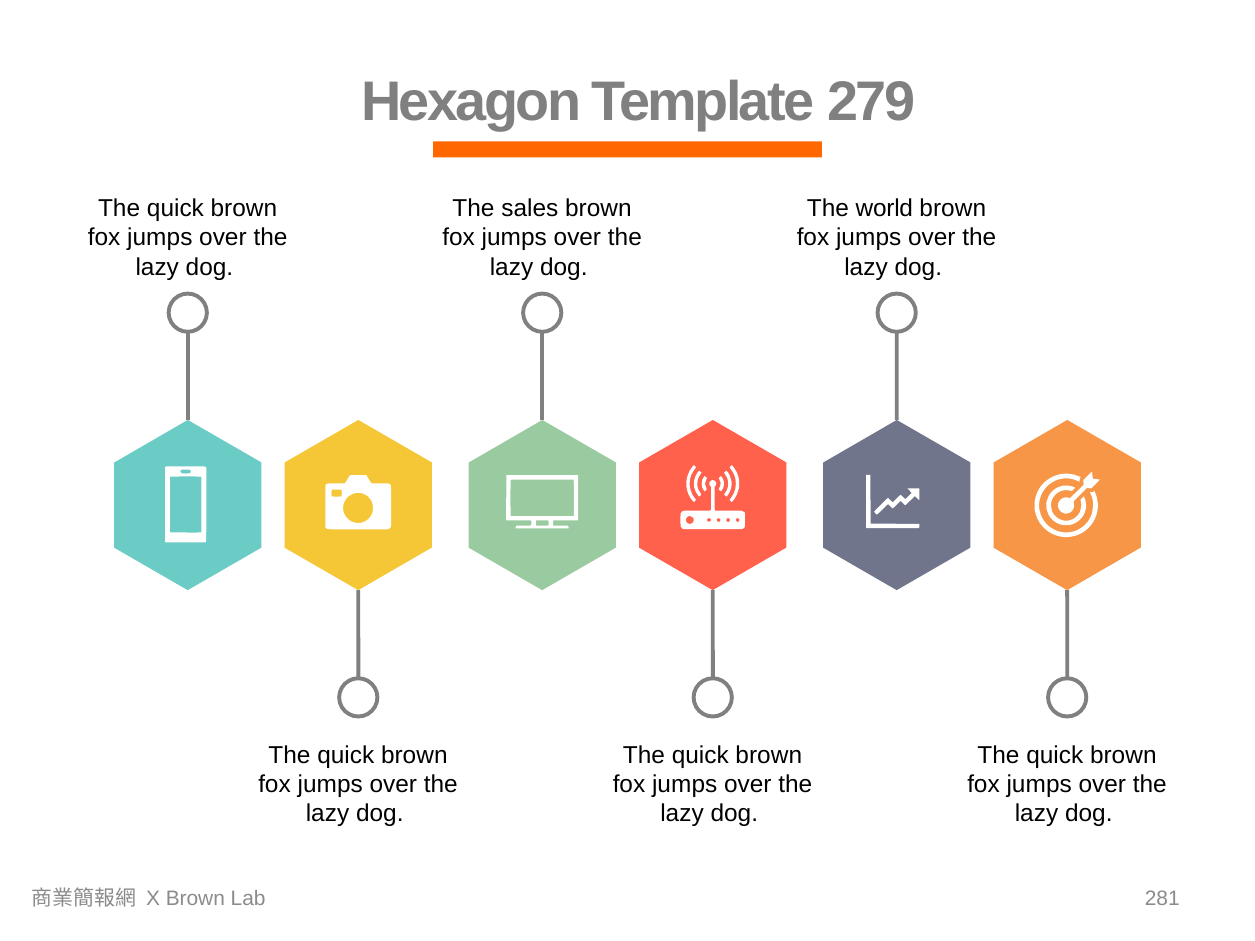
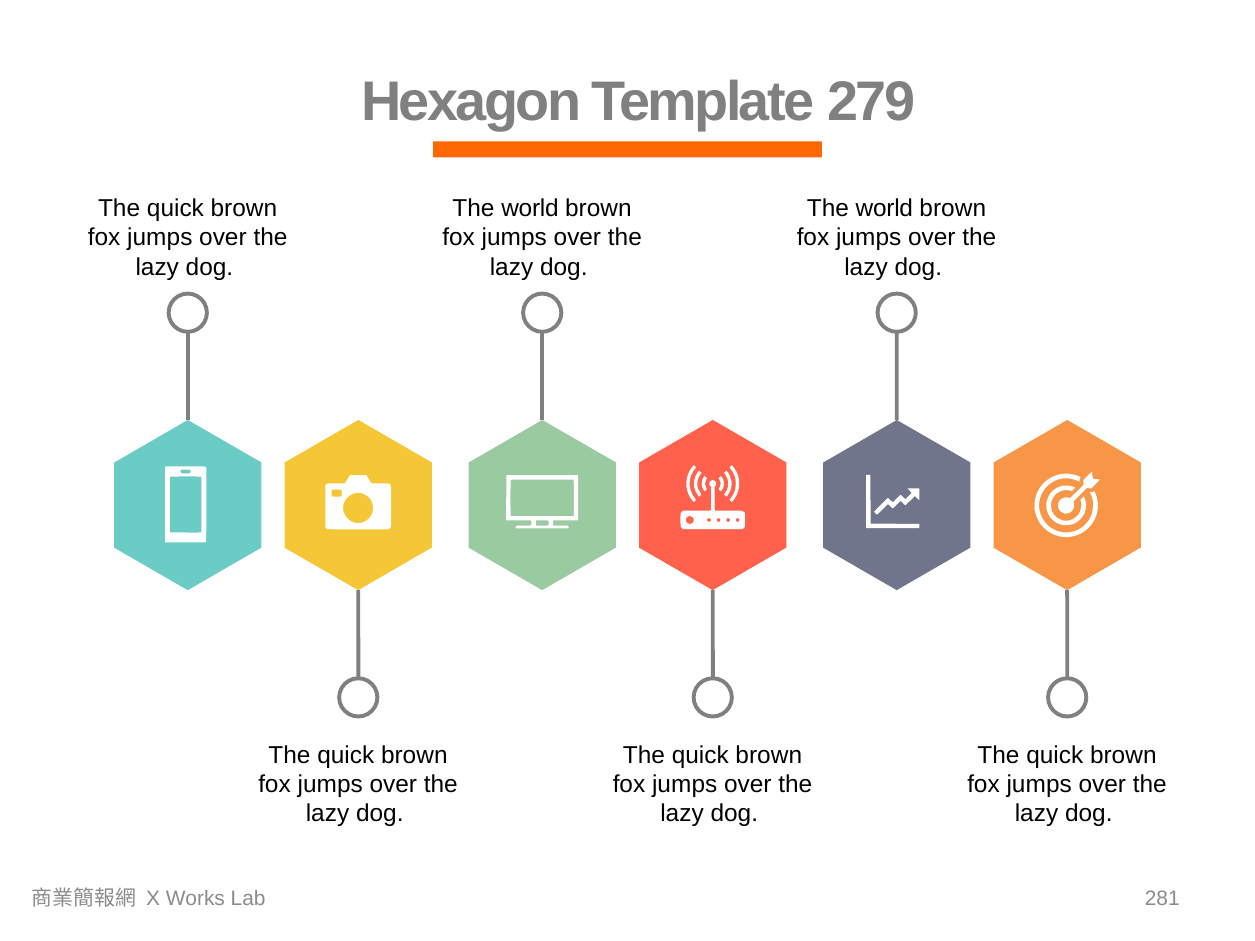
sales: sales -> world (530, 209)
X Brown: Brown -> Works (195, 899)
